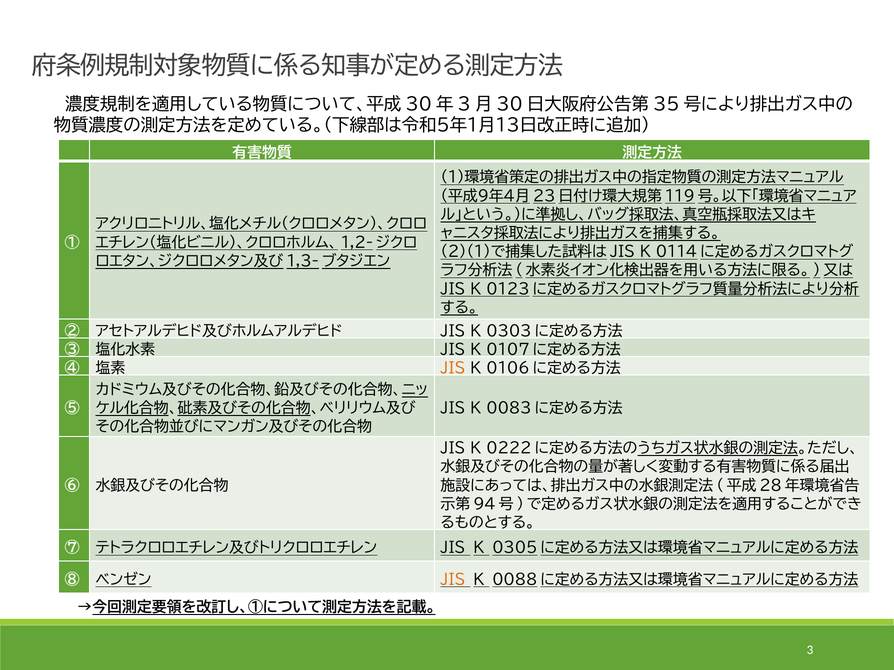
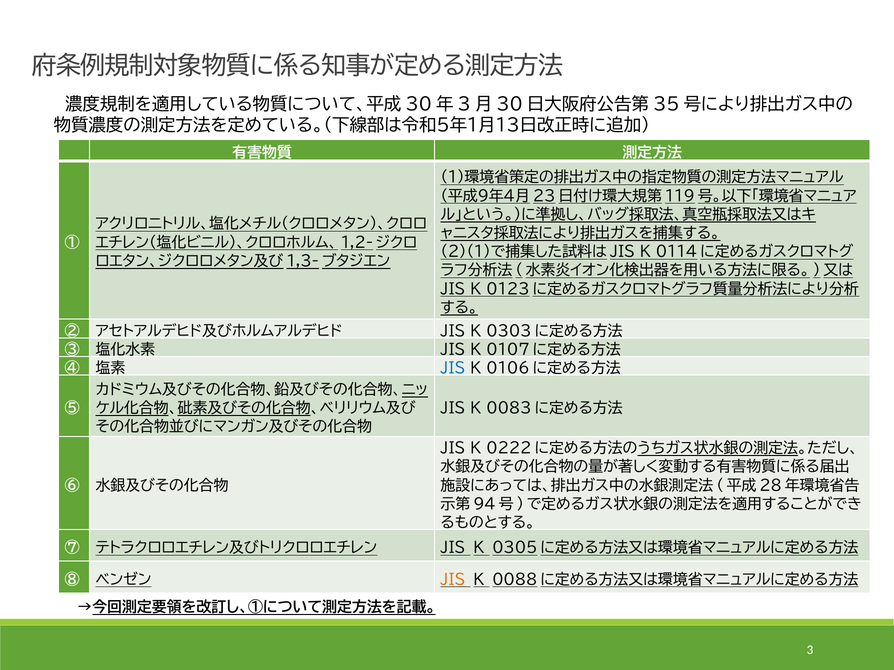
JIS colour: orange -> blue (453, 369)
